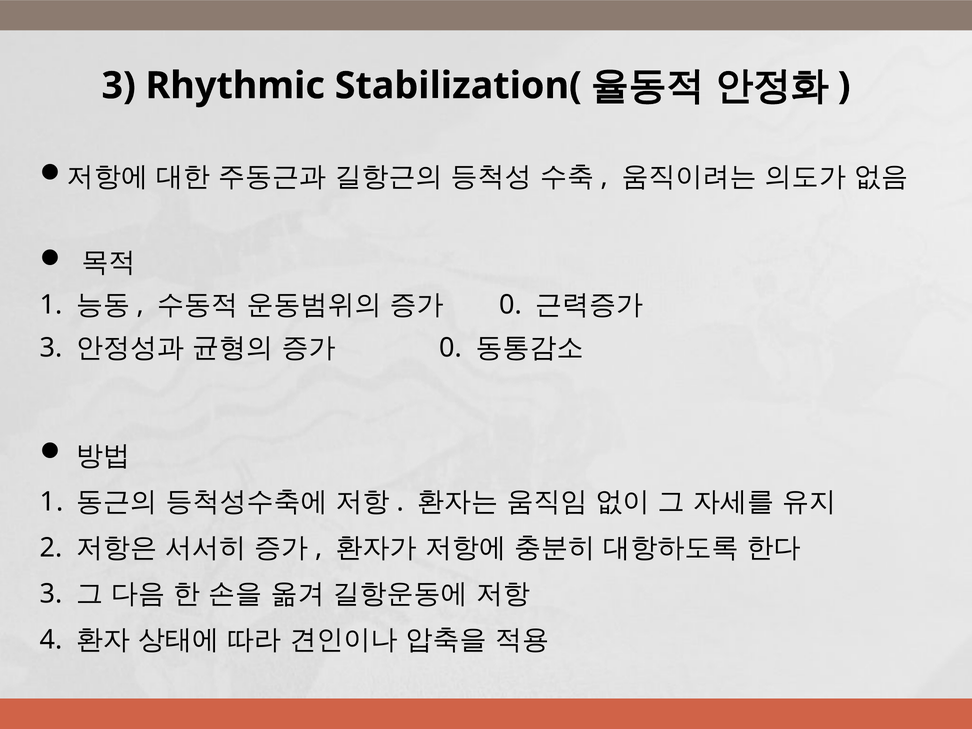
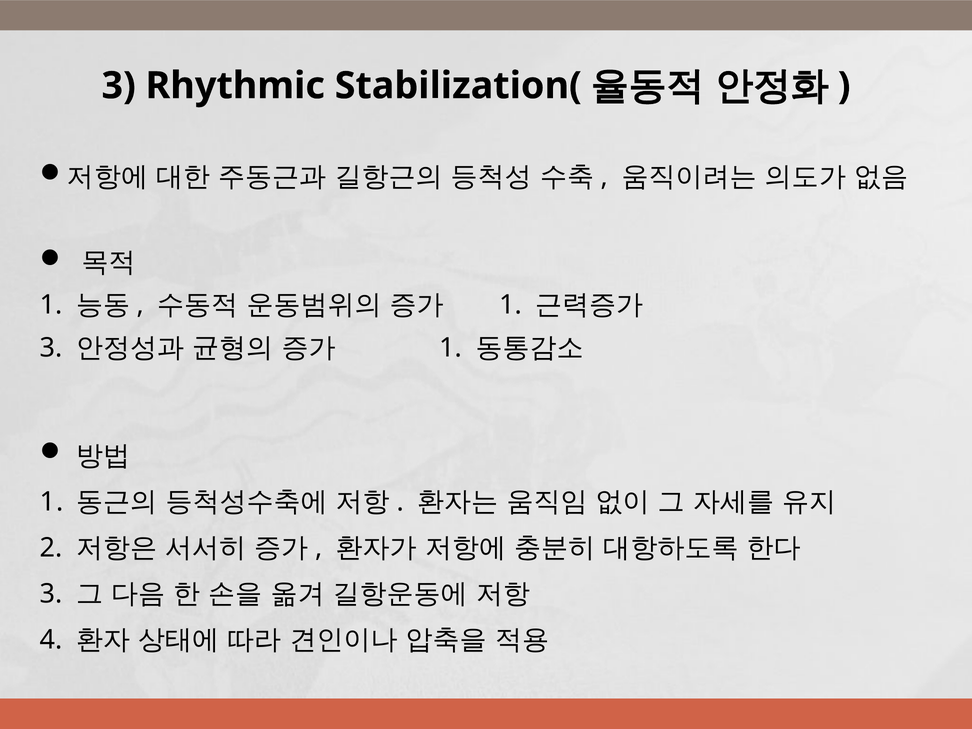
0: 0 -> 1 (511, 305)
0: 0 -> 1 (451, 348)
